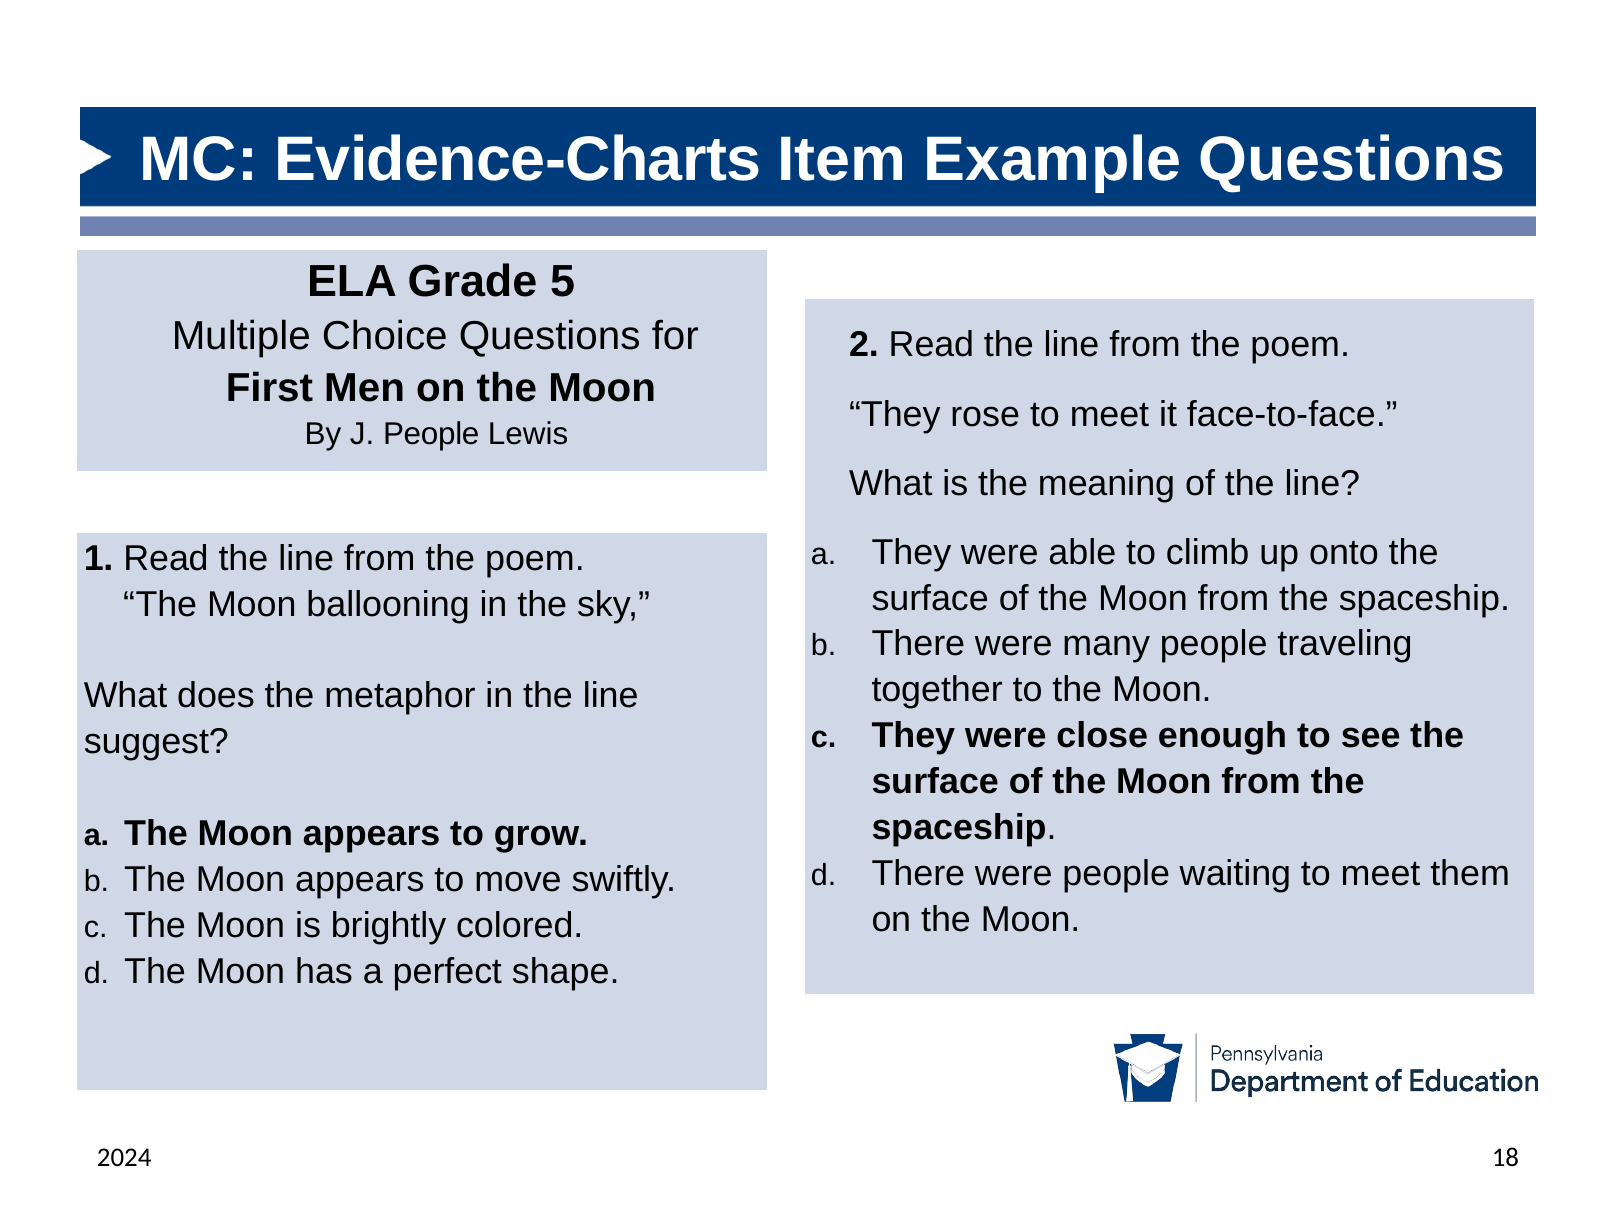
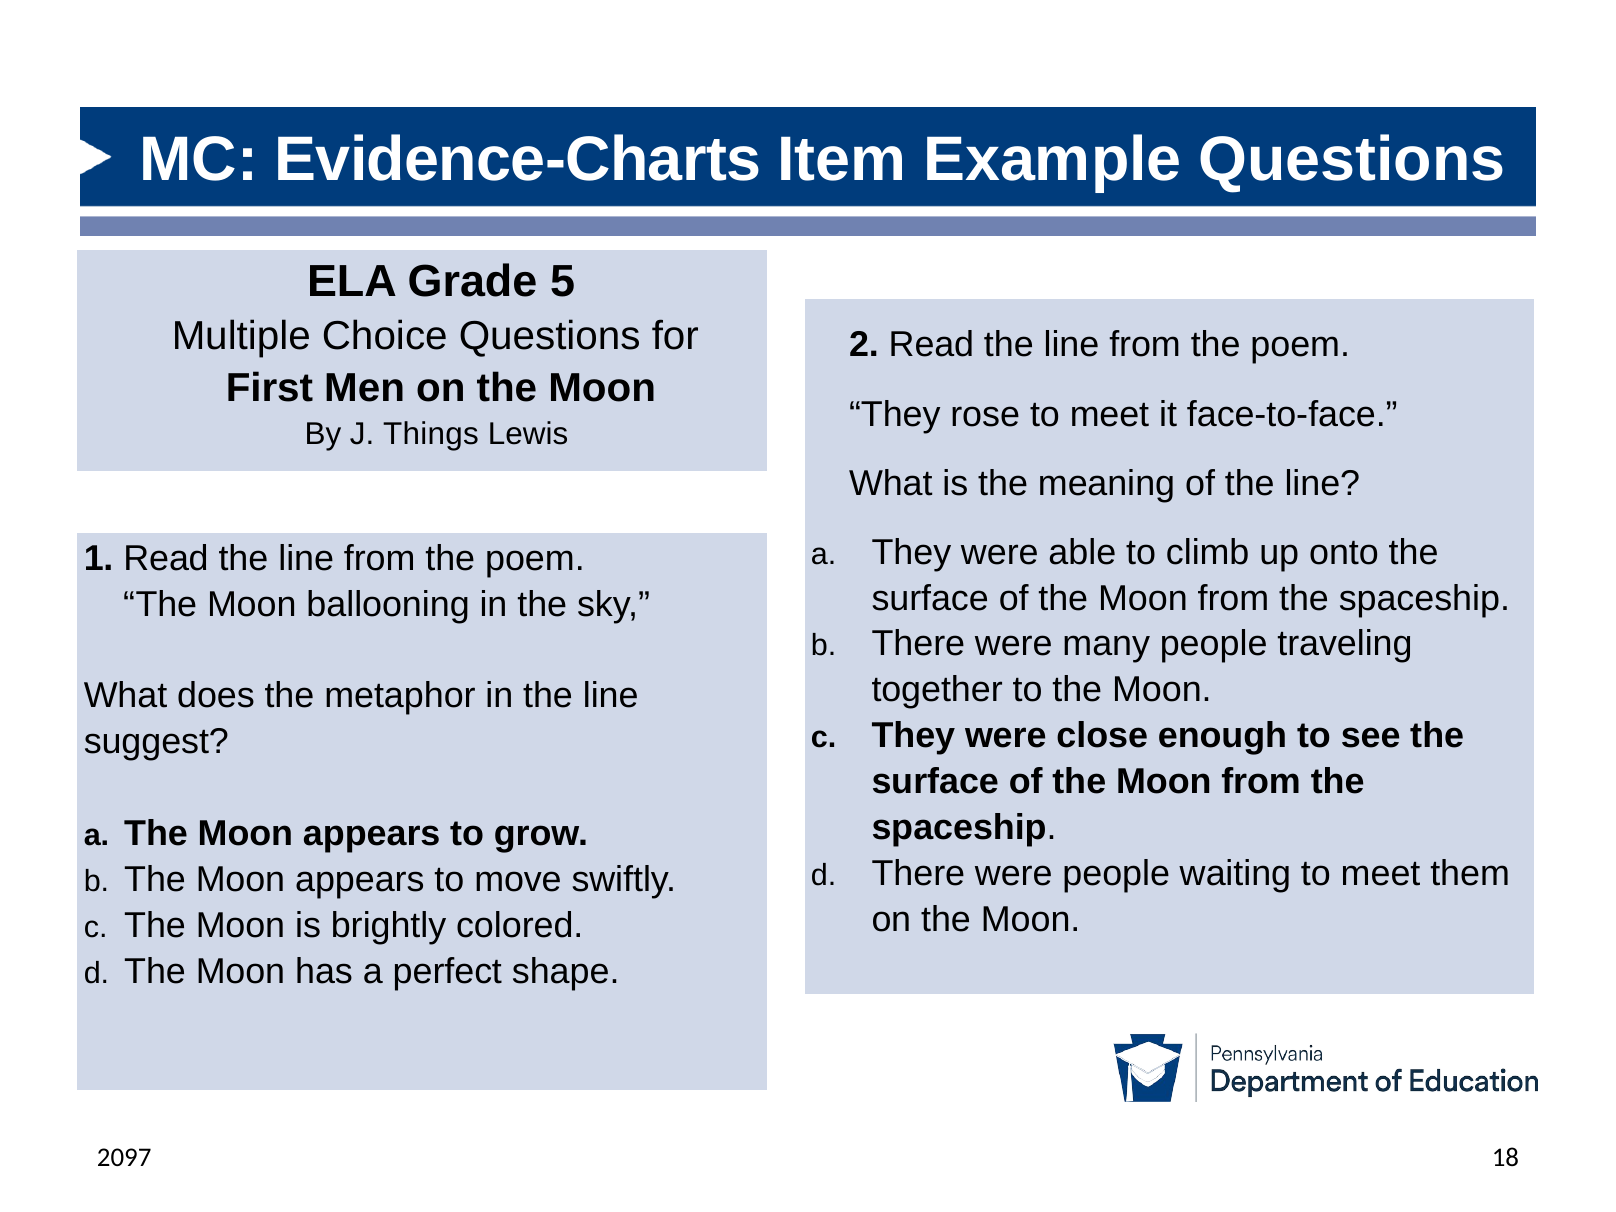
J People: People -> Things (431, 434)
2024: 2024 -> 2097 (124, 1157)
